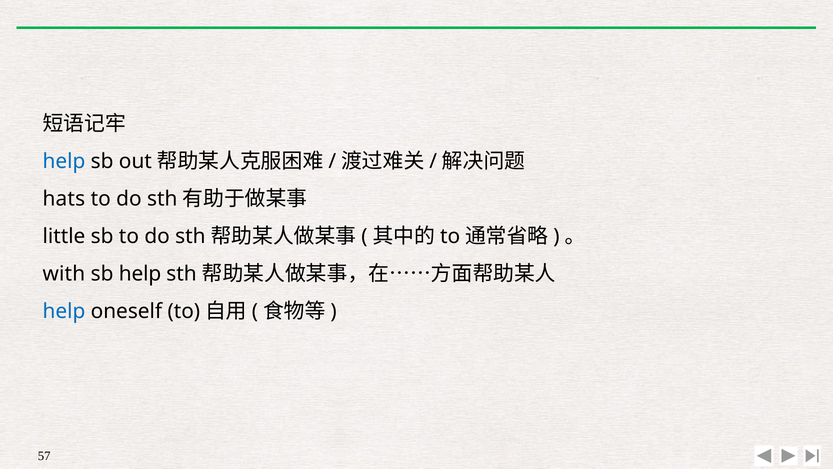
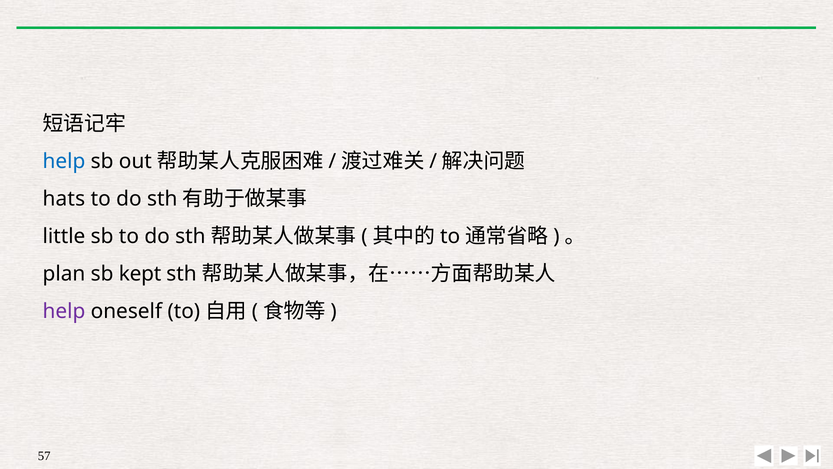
with: with -> plan (64, 274)
sb help: help -> kept (140, 274)
help colour: blue -> purple (64, 311)
